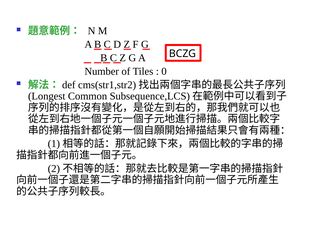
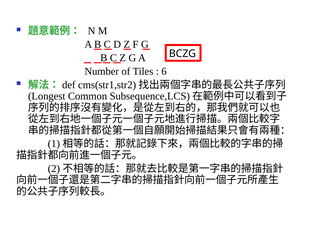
0: 0 -> 6 (164, 71)
